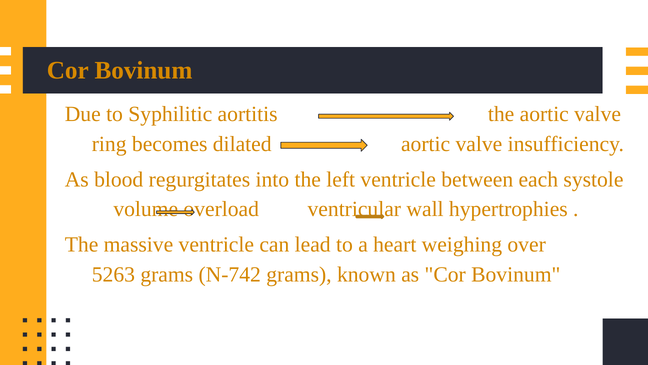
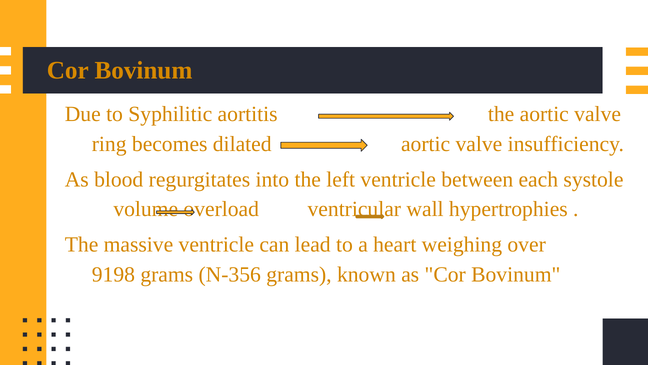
5263: 5263 -> 9198 (113, 274)
N-742: N-742 -> N-356 (230, 274)
